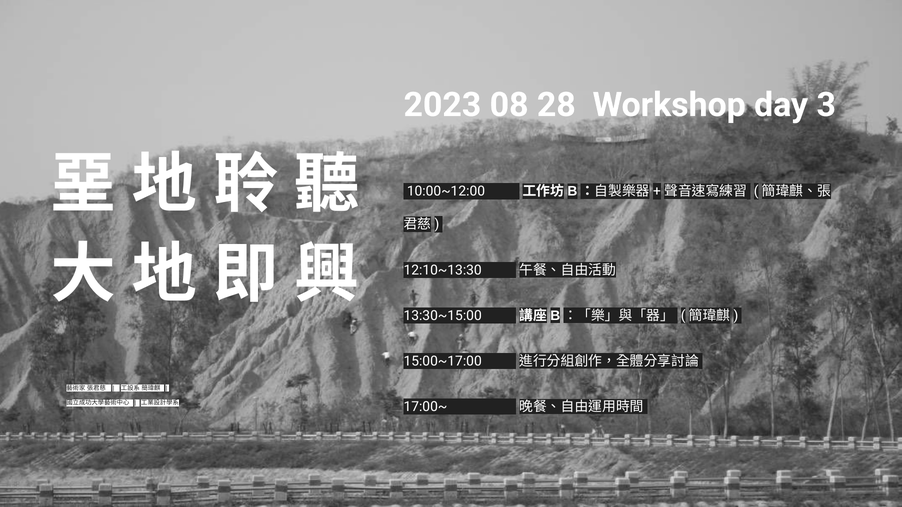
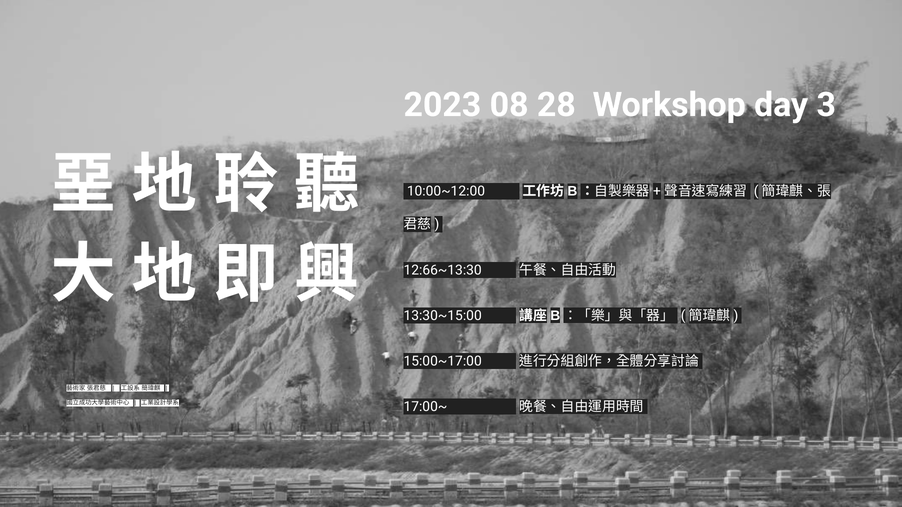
12:10~13:30: 12:10~13:30 -> 12:66~13:30 (443, 270)
